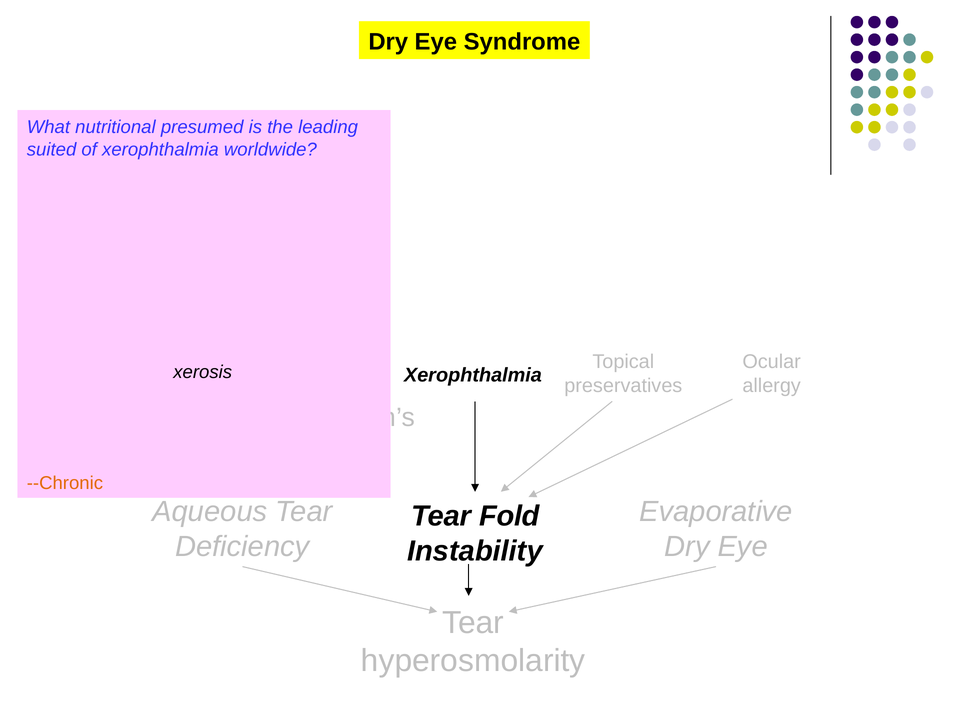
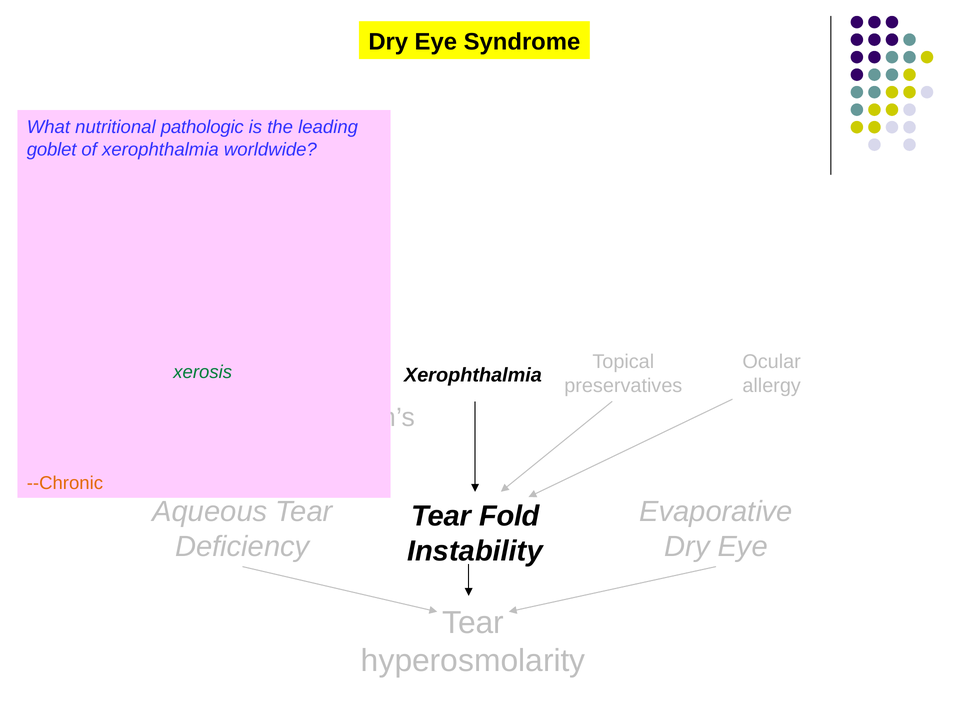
presumed: presumed -> pathologic (202, 127)
suited: suited -> goblet (52, 150)
xerosis colour: black -> green (203, 372)
